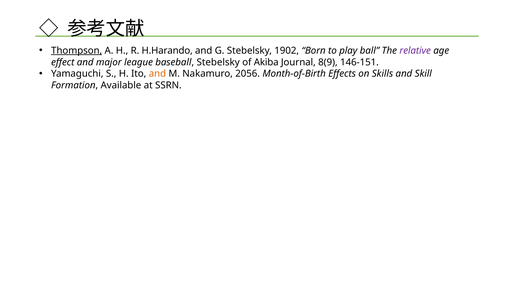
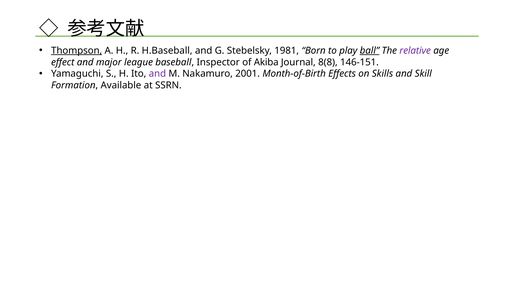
H.Harando: H.Harando -> H.Baseball (167, 51)
1902: 1902 -> 1981 (287, 51)
ball underline: none -> present (370, 51)
baseball Stebelsky: Stebelsky -> Inspector (218, 62)
8(9: 8(9 -> 8(8 (328, 62)
and colour: orange -> purple (157, 74)
2056: 2056 -> 2001 (248, 74)
